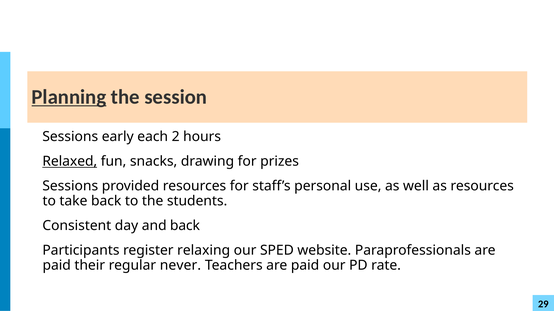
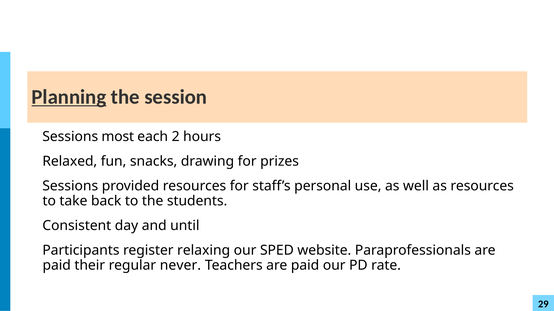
early: early -> most (118, 137)
Relaxed underline: present -> none (70, 162)
and back: back -> until (185, 226)
